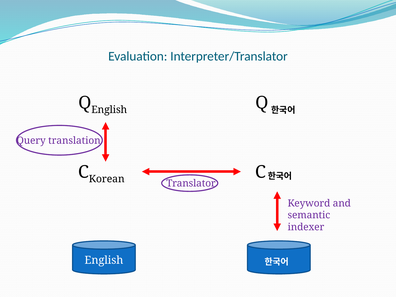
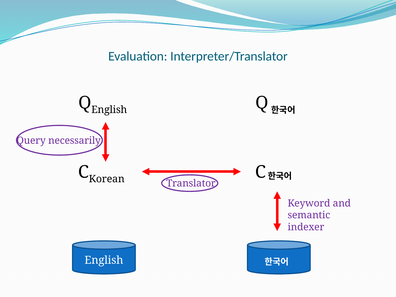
translation: translation -> necessarily (74, 141)
